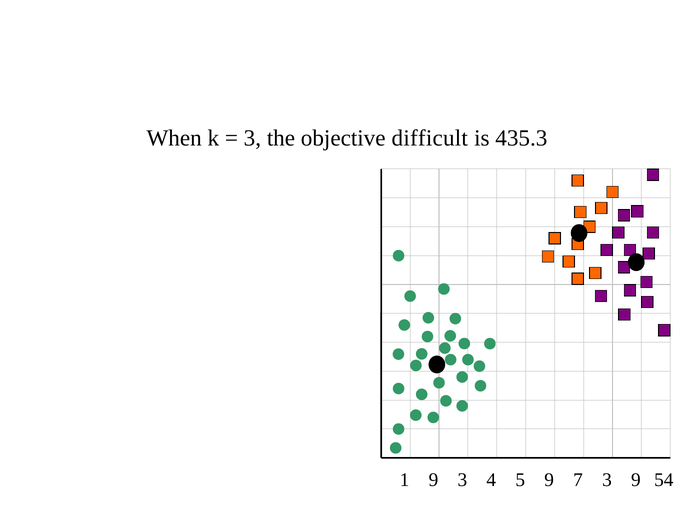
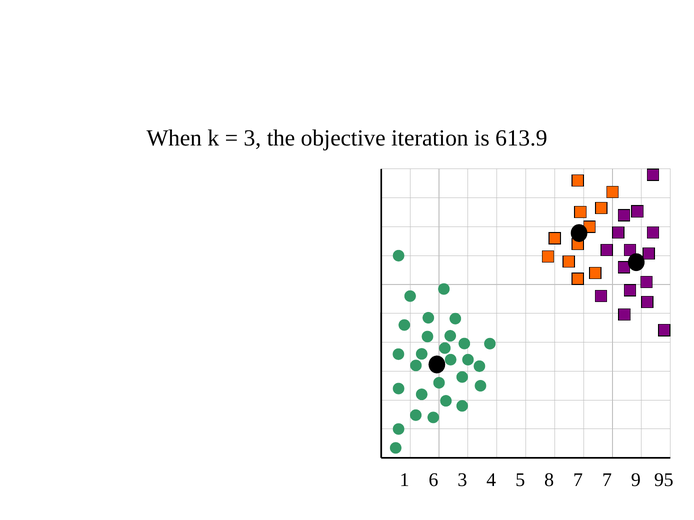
difficult: difficult -> iteration (430, 138)
435.3: 435.3 -> 613.9 (521, 138)
1 9: 9 -> 6 (433, 480)
5 9: 9 -> 8 (549, 480)
7 3: 3 -> 7 (607, 480)
54: 54 -> 95 (664, 480)
